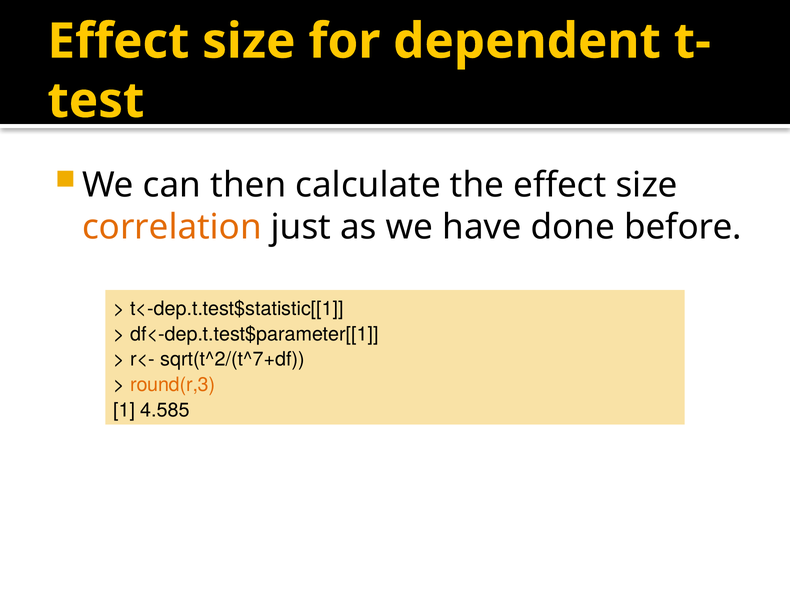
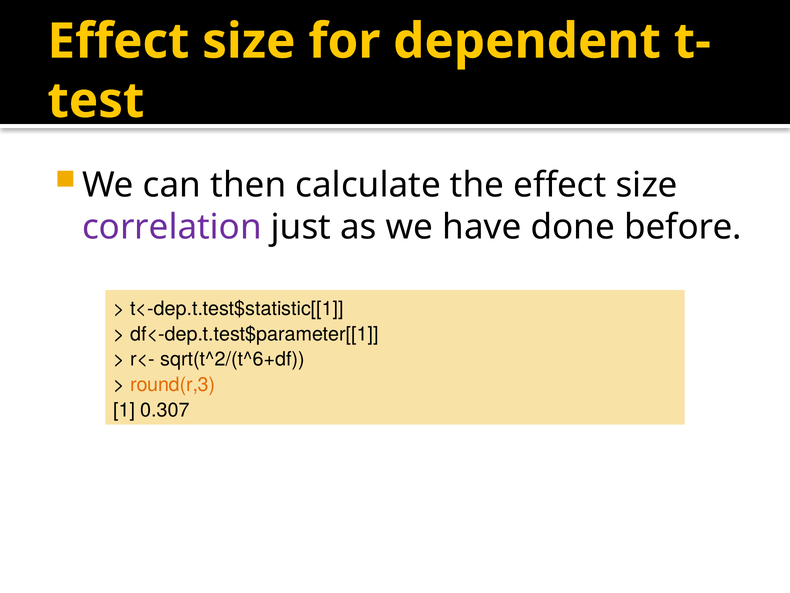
correlation colour: orange -> purple (172, 227)
sqrt(t^2/(t^7+df: sqrt(t^2/(t^7+df -> sqrt(t^2/(t^6+df (232, 359)
4.585: 4.585 -> 0.307 (165, 410)
